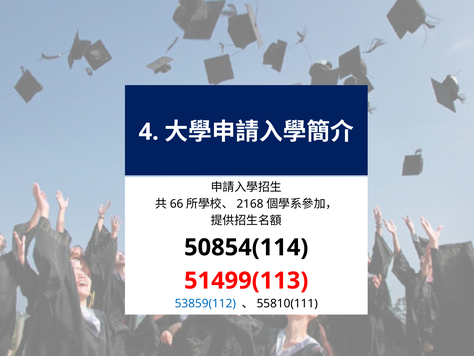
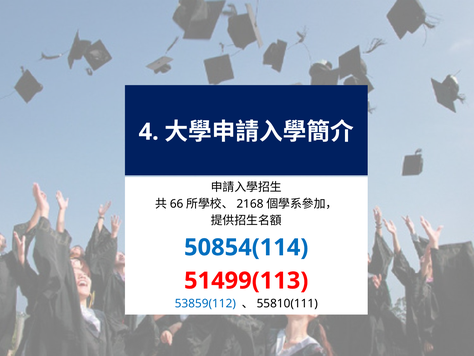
50854(114 colour: black -> blue (246, 247)
